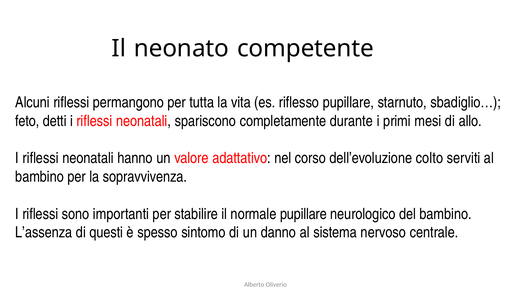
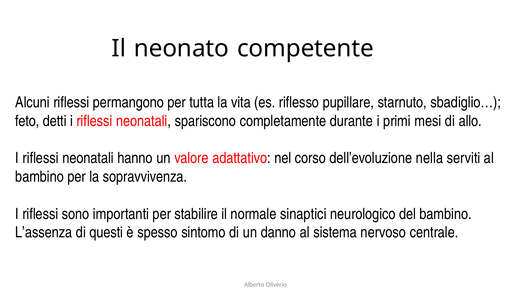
colto: colto -> nella (429, 159)
normale pupillare: pupillare -> sinaptici (303, 214)
